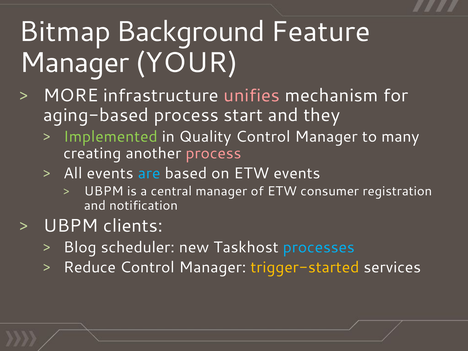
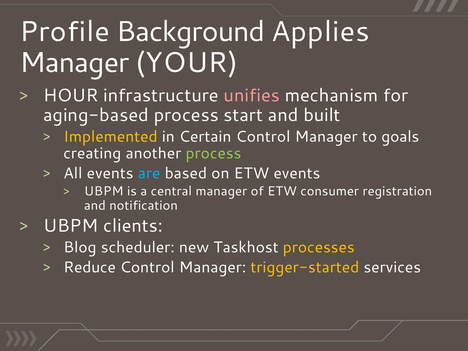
Bitmap: Bitmap -> Profile (65, 32)
Feature: Feature -> Applies (320, 32)
MORE: MORE -> HOUR (71, 95)
they: they -> built (322, 115)
Implemented colour: light green -> yellow (110, 137)
Quality: Quality -> Certain (205, 137)
many: many -> goals (400, 137)
process colour: pink -> light green (213, 153)
processes colour: light blue -> yellow (319, 247)
